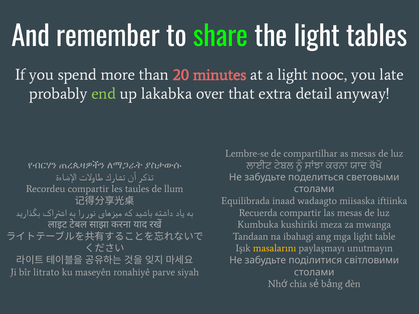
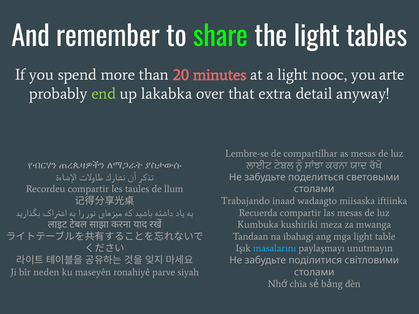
late: late -> arte (392, 75)
Equilibrada: Equilibrada -> Trabajando (245, 201)
masalarını colour: yellow -> light blue (275, 249)
litrato: litrato -> neden (46, 272)
